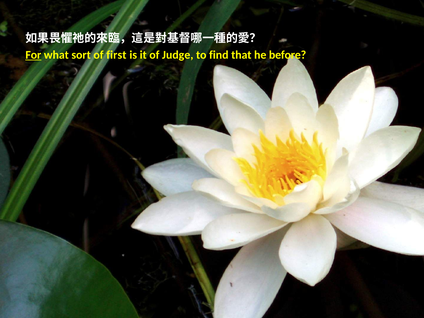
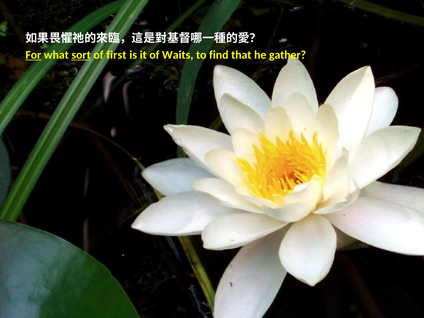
sort underline: none -> present (81, 55)
Judge: Judge -> Waits (178, 55)
before: before -> gather (288, 55)
